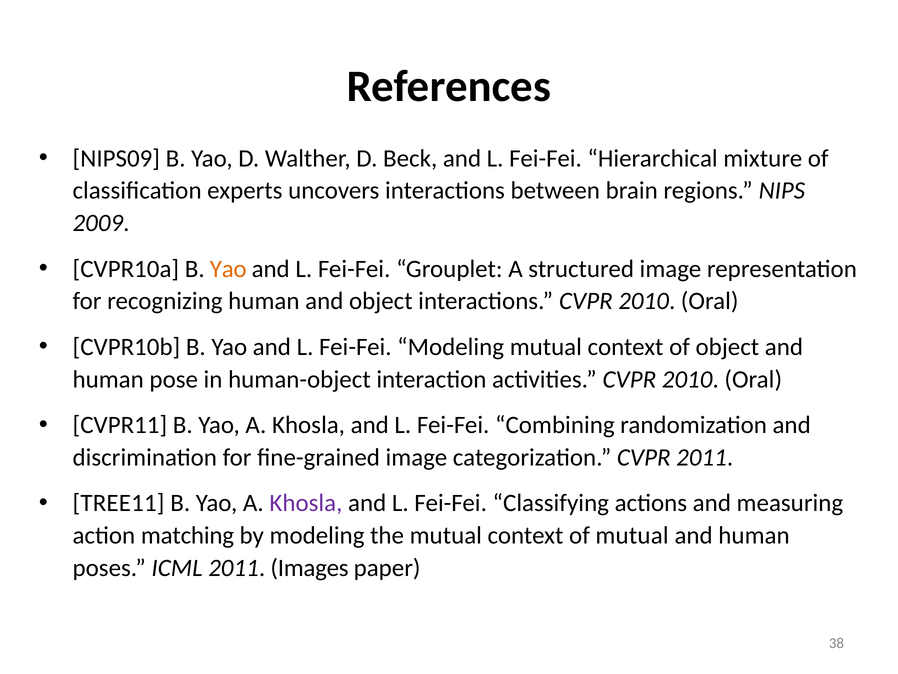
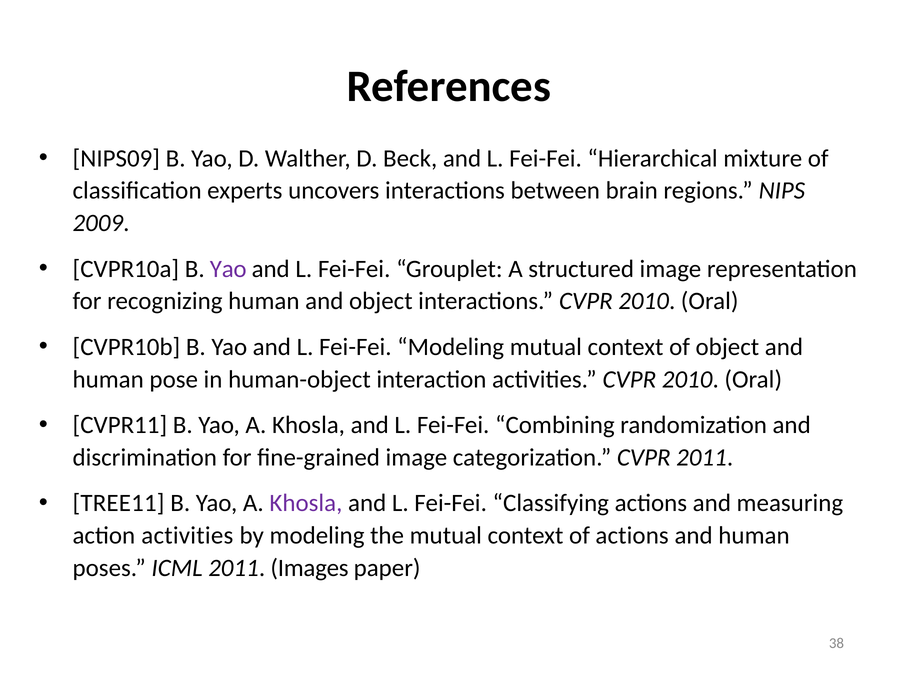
Yao colour: orange -> purple (228, 269)
action matching: matching -> activities (187, 535)
of mutual: mutual -> actions (632, 535)
